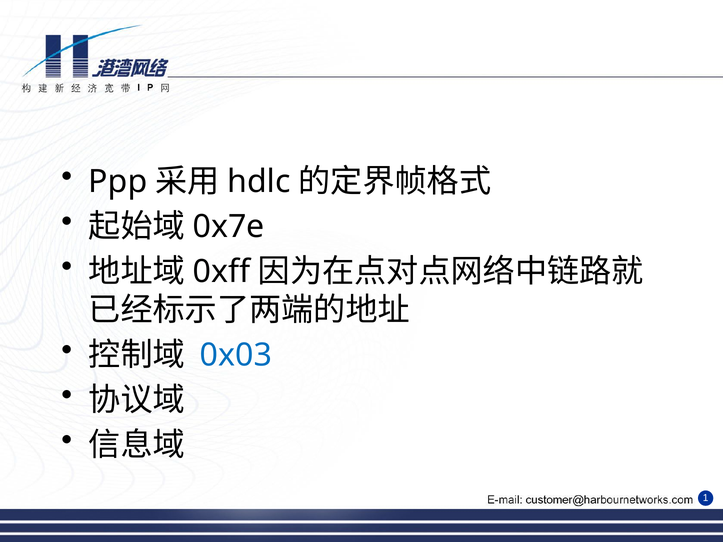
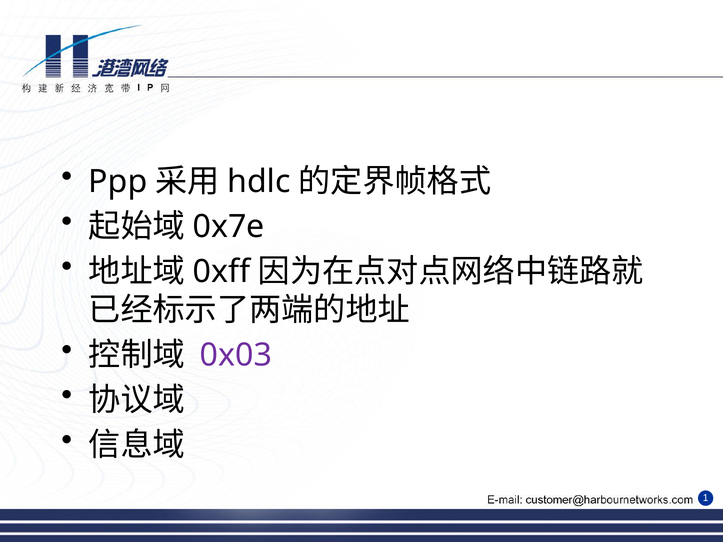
0x03 colour: blue -> purple (236, 355)
